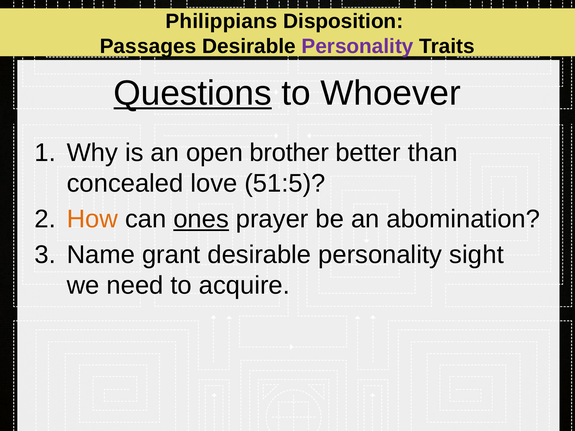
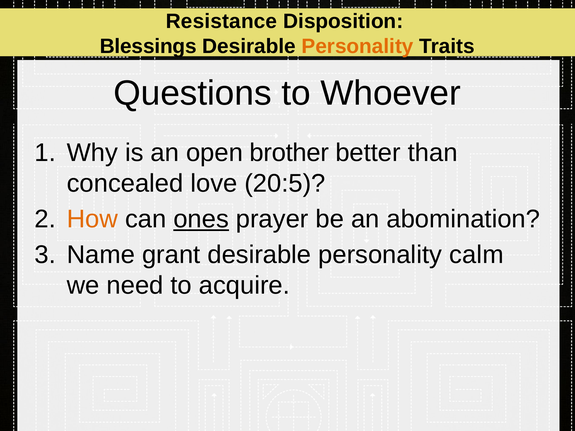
Philippians: Philippians -> Resistance (221, 21)
Passages: Passages -> Blessings (148, 46)
Personality colour: purple -> orange (358, 46)
Questions underline: present -> none (193, 93)
51:5: 51:5 -> 20:5 (285, 183)
sight: sight -> calm (477, 255)
